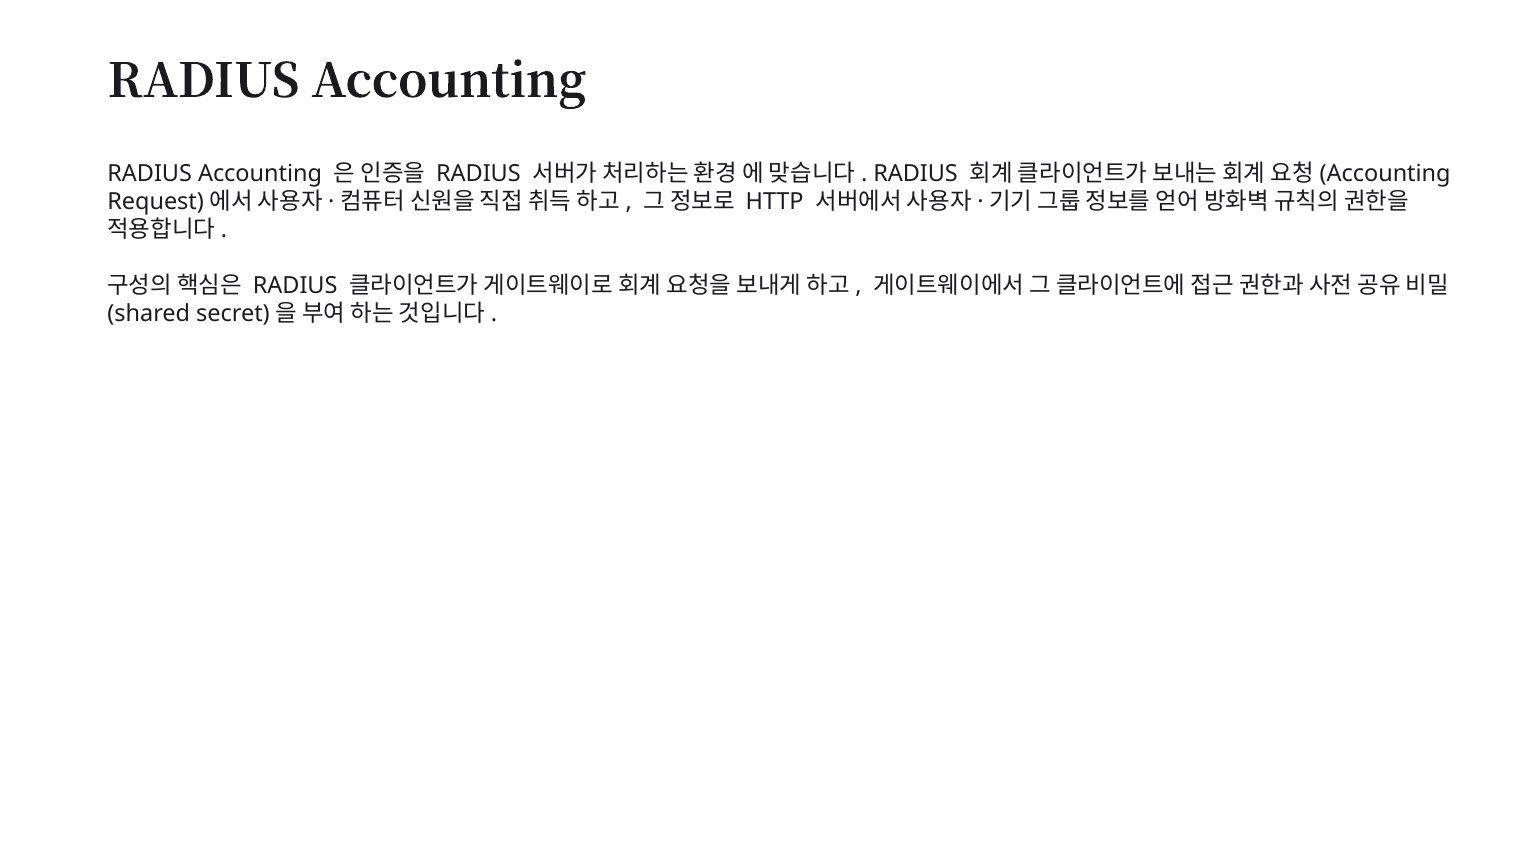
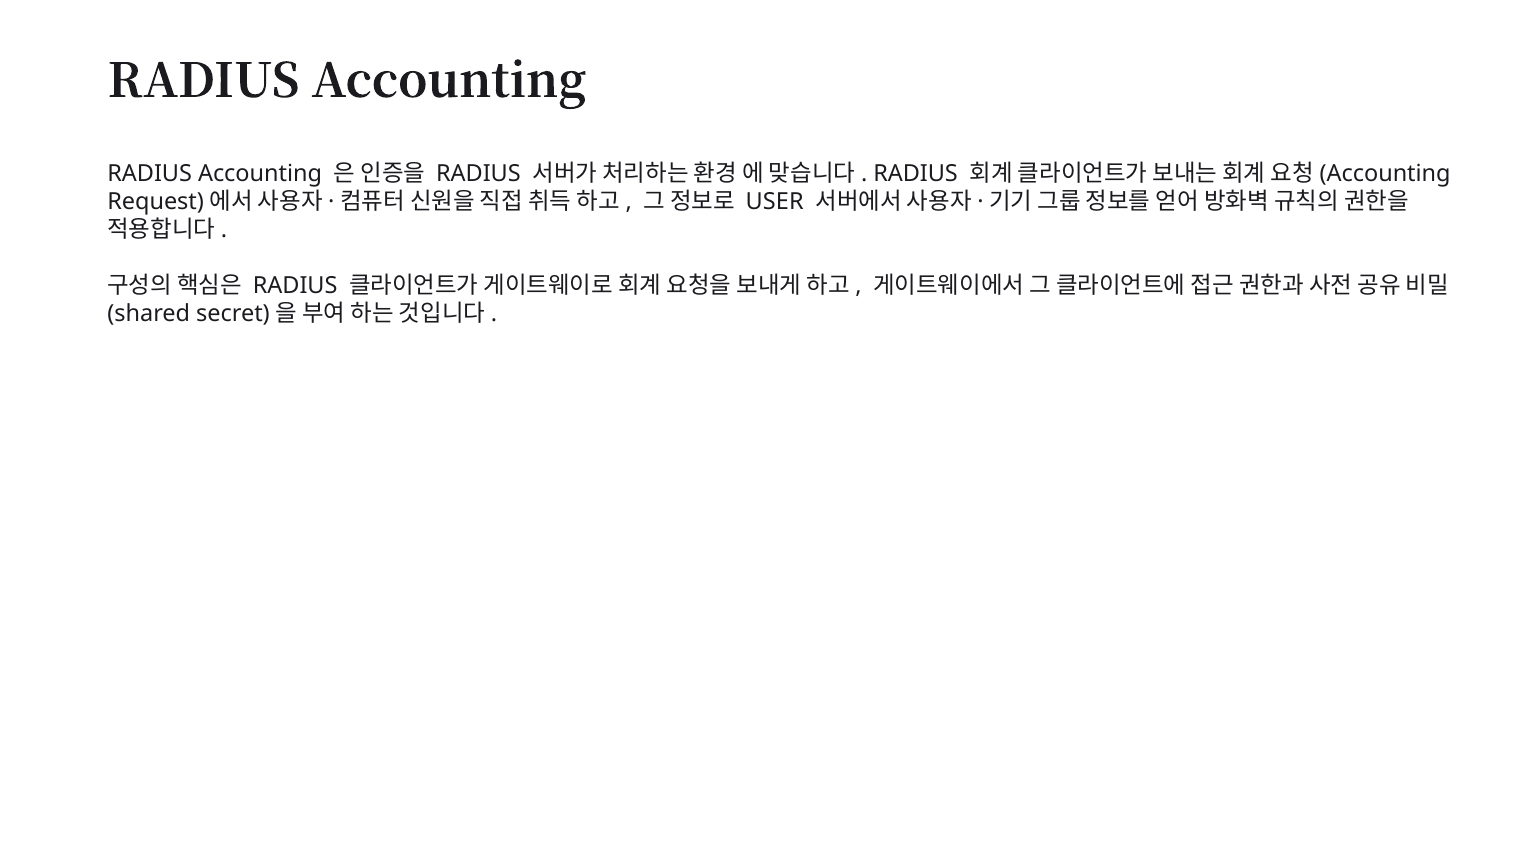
HTTP: HTTP -> USER (775, 201)
